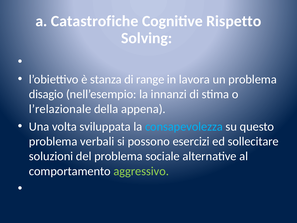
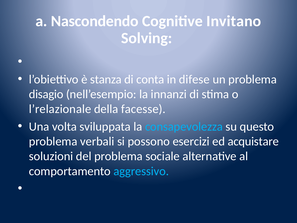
Catastrofiche: Catastrofiche -> Nascondendo (95, 21)
Rispetto: Rispetto -> Invitano (234, 21)
range: range -> conta (150, 79)
lavora: lavora -> difese (194, 79)
appena: appena -> facesse (143, 109)
sollecitare: sollecitare -> acquistare (253, 141)
aggressivo colour: light green -> light blue (141, 171)
